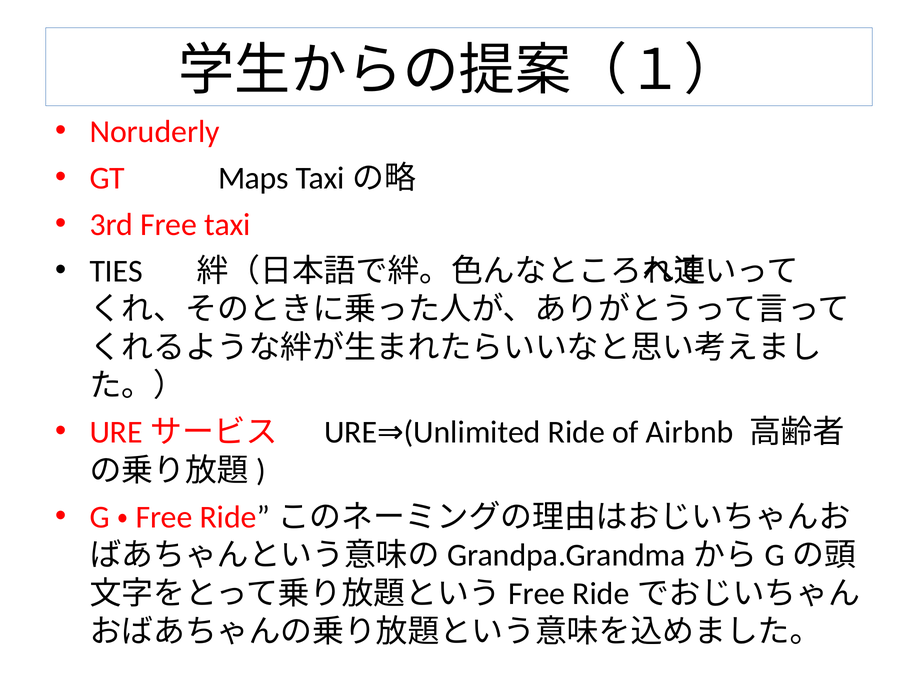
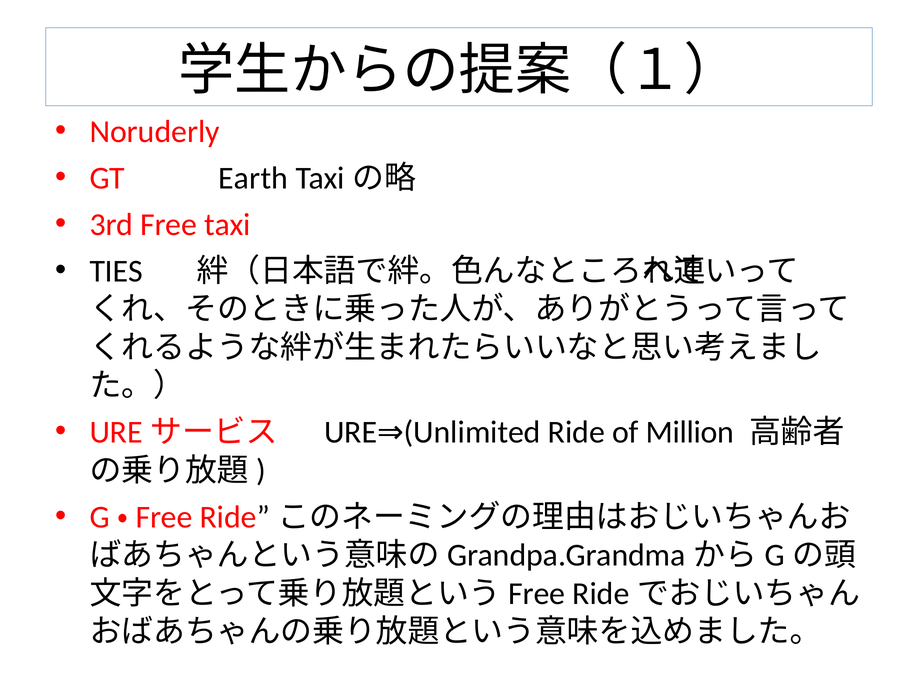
Maps: Maps -> Earth (253, 178)
Airbnb: Airbnb -> Million (690, 432)
